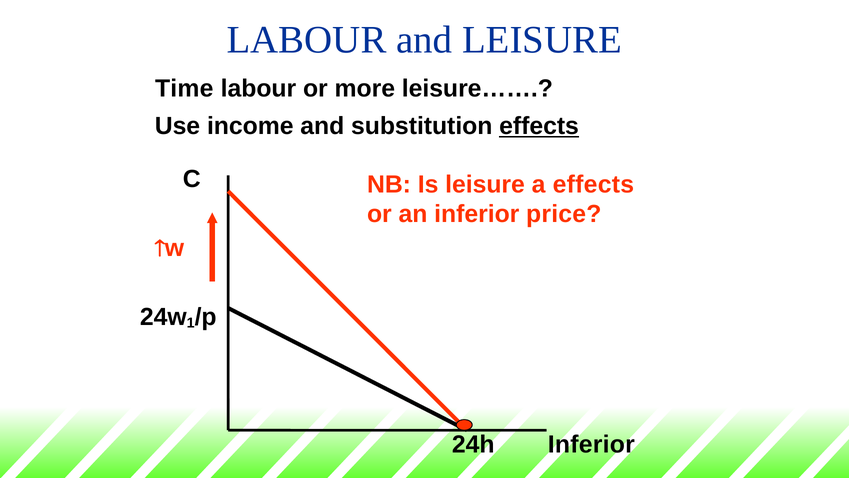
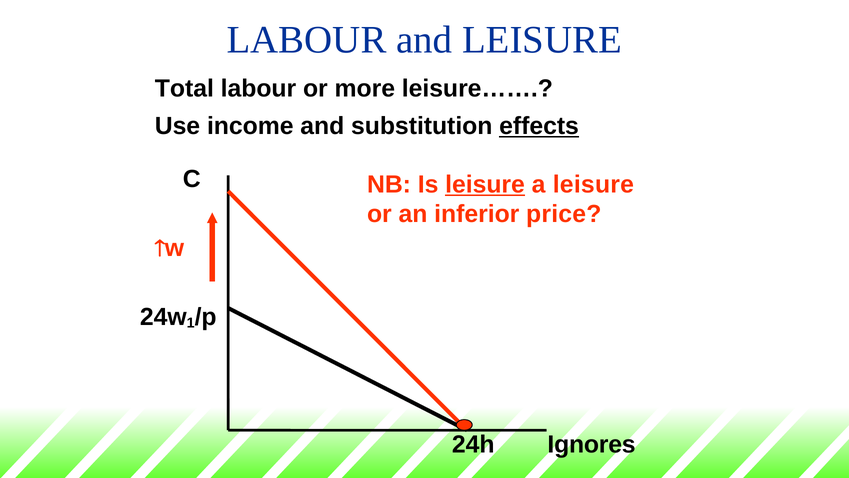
Time: Time -> Total (184, 89)
leisure underline: none -> present (485, 184)
a effects: effects -> leisure (593, 184)
Inferior: Inferior -> Ignores (592, 444)
